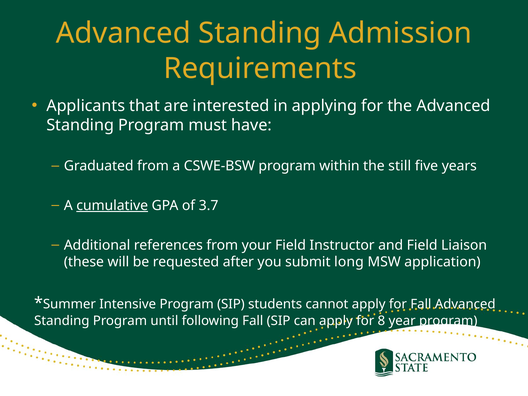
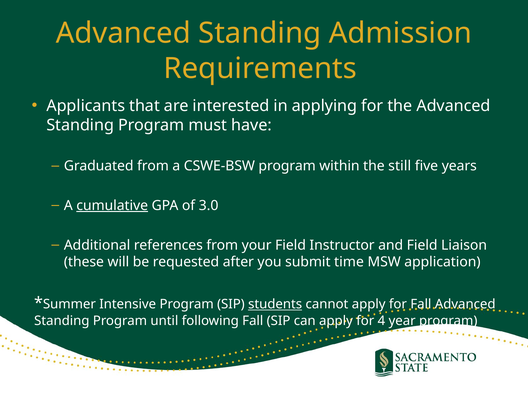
3.7: 3.7 -> 3.0 (209, 206)
long: long -> time (349, 262)
students underline: none -> present (275, 304)
8: 8 -> 4 (381, 321)
